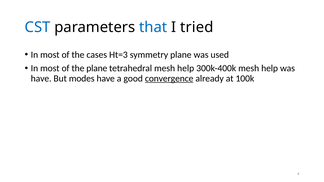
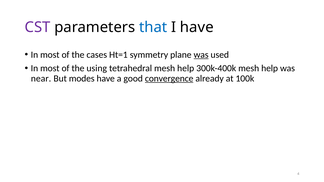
CST colour: blue -> purple (38, 27)
I tried: tried -> have (197, 27)
Ht=3: Ht=3 -> Ht=1 (118, 55)
was underline: none -> present (201, 55)
the plane: plane -> using (97, 68)
have: have -> near (41, 79)
